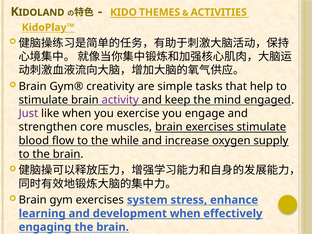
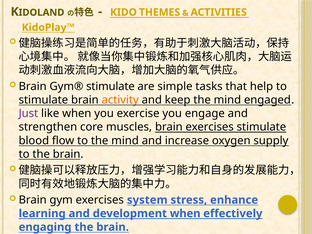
Gym® creativity: creativity -> stimulate (110, 86)
activity colour: purple -> orange (120, 100)
to the while: while -> mind (125, 141)
